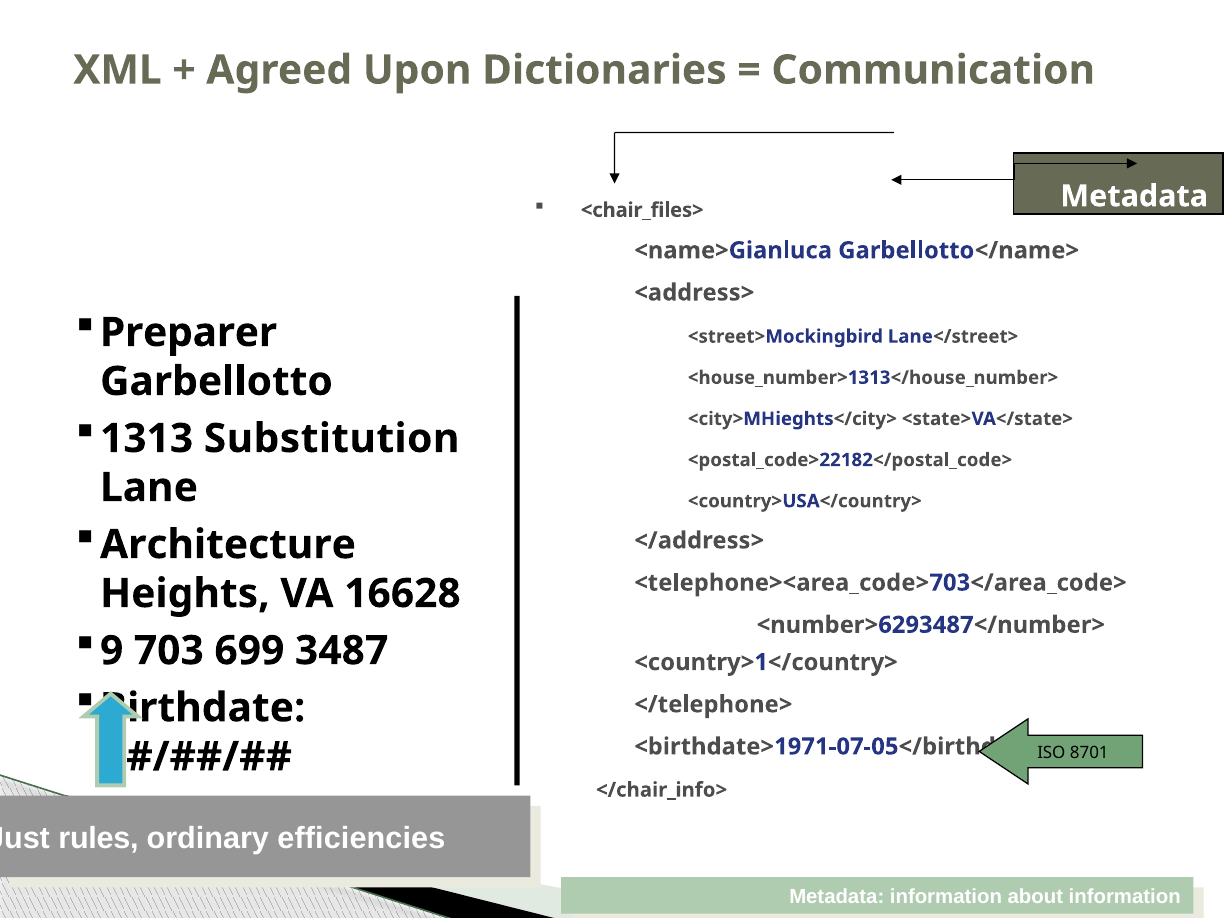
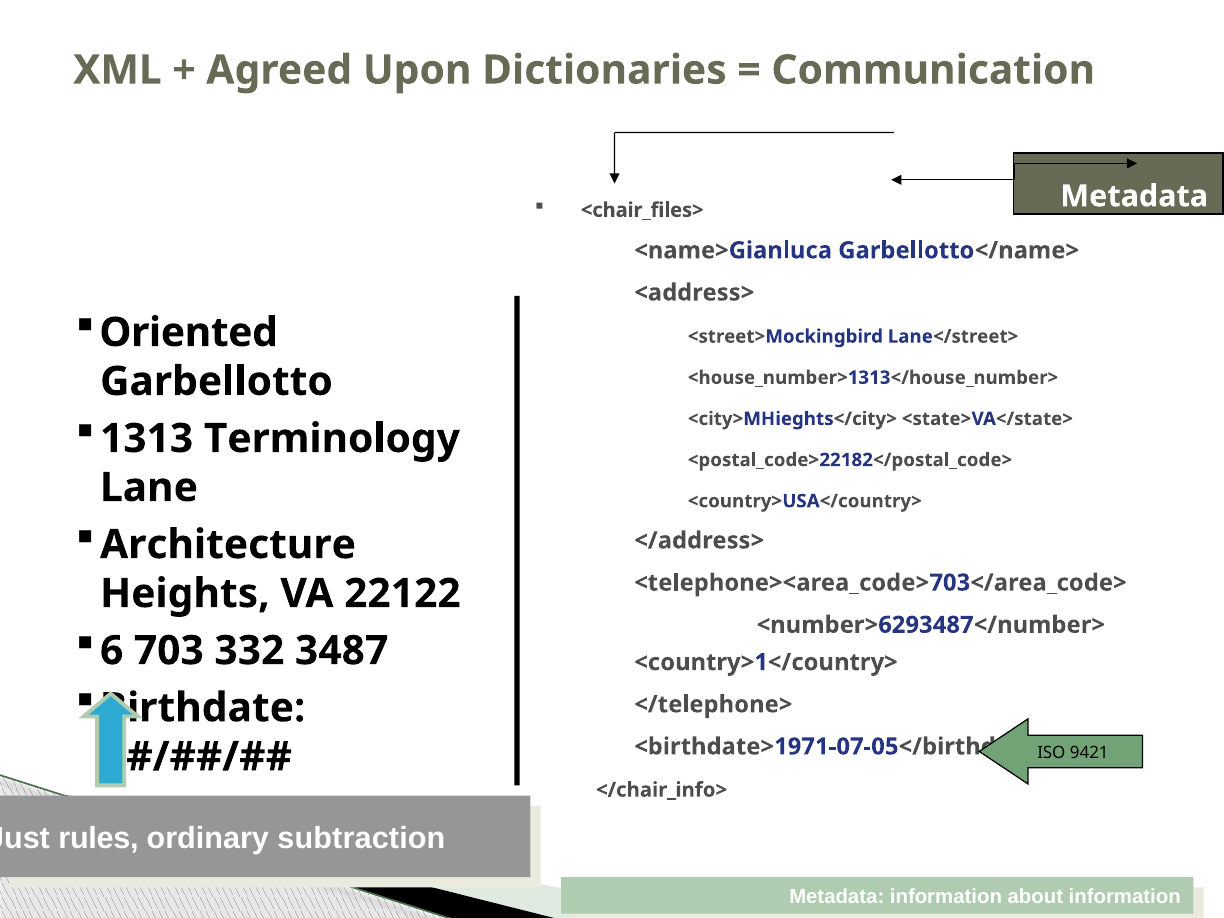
Preparer: Preparer -> Oriented (189, 333)
Substitution: Substitution -> Terminology (332, 439)
16628: 16628 -> 22122 (402, 594)
9: 9 -> 6 (112, 651)
699: 699 -> 332 (249, 651)
8701: 8701 -> 9421 (1089, 753)
efficiencies: efficiencies -> subtraction (361, 839)
